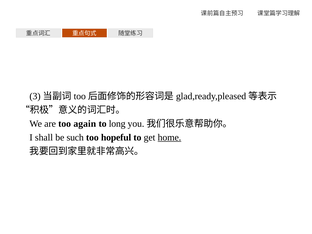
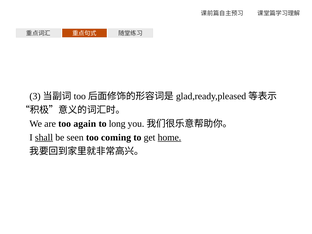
shall underline: none -> present (44, 137)
such: such -> seen (75, 137)
hopeful: hopeful -> coming (116, 137)
